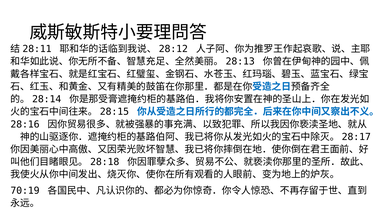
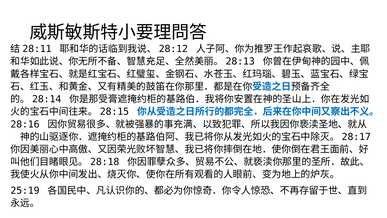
70:19: 70:19 -> 25:19 (25, 190)
